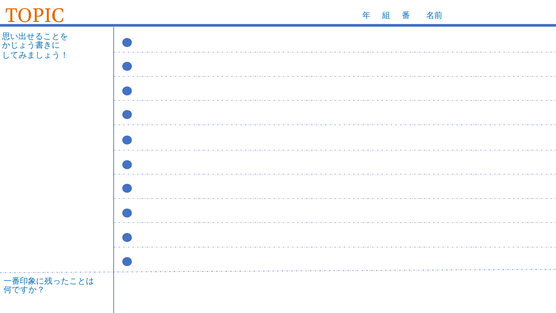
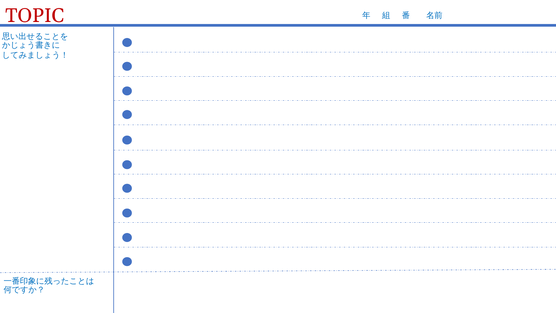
TOPIC colour: orange -> red (35, 16)
